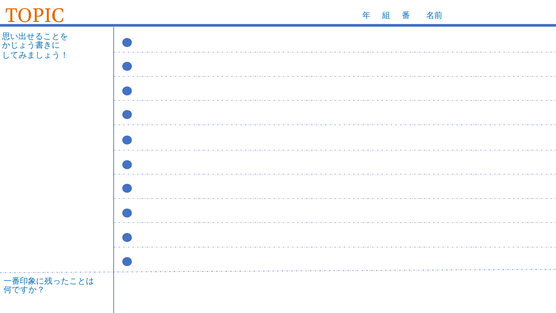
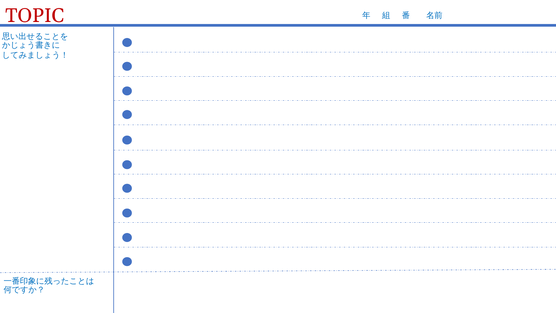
TOPIC colour: orange -> red (35, 16)
